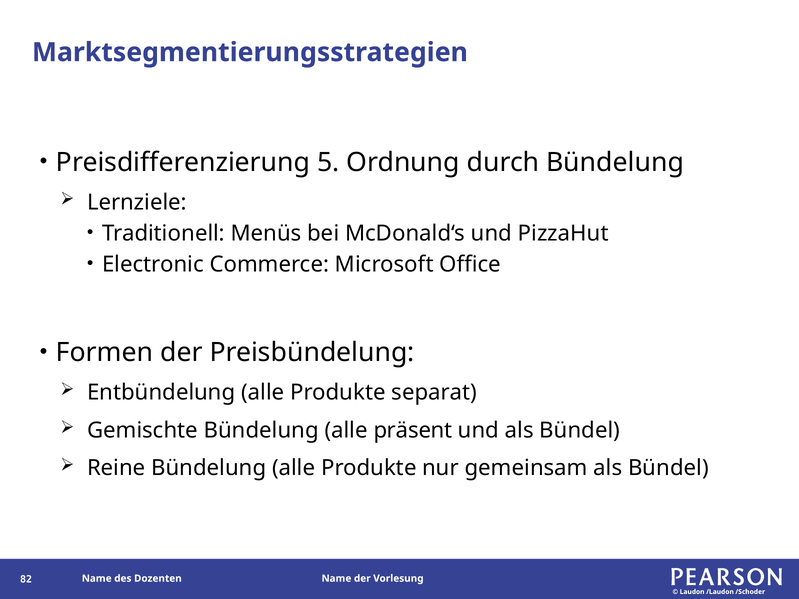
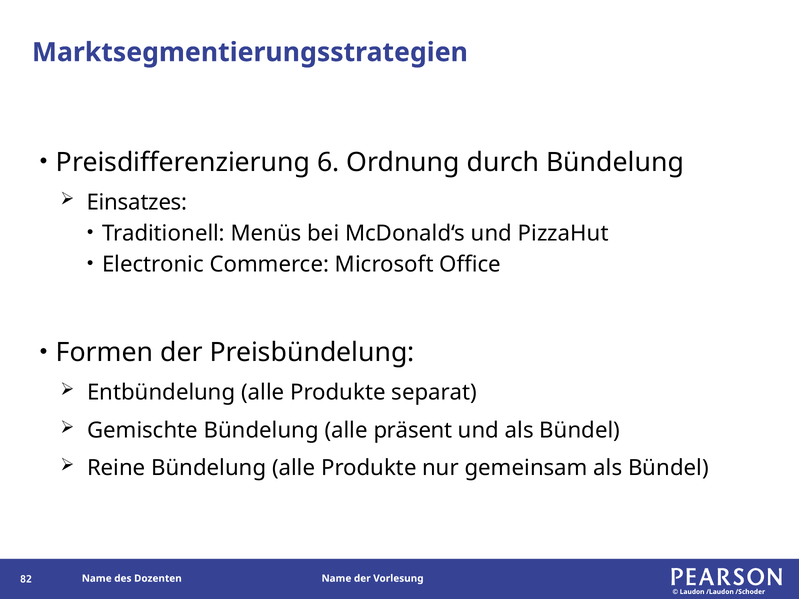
5: 5 -> 6 (328, 162)
Lernziele: Lernziele -> Einsatzes (137, 202)
